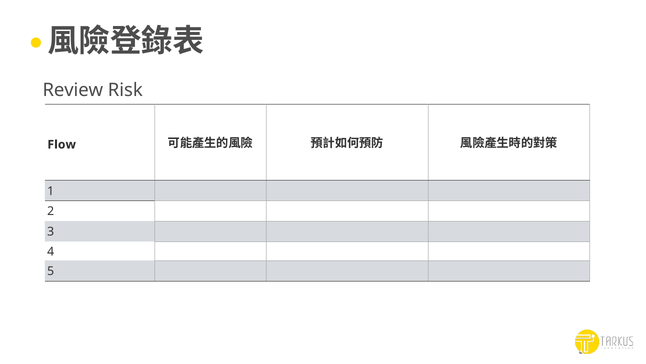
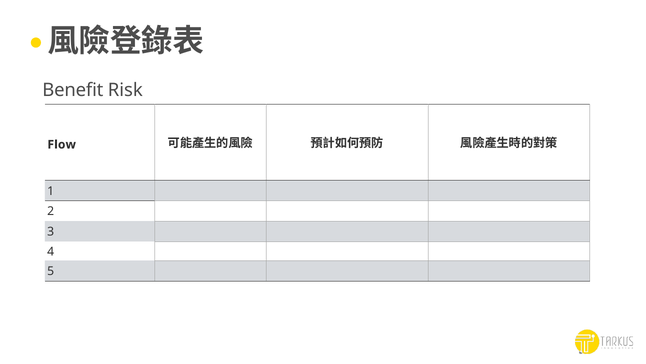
Review: Review -> Benefit (73, 90)
